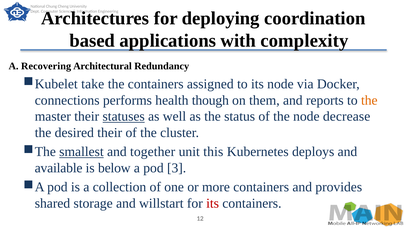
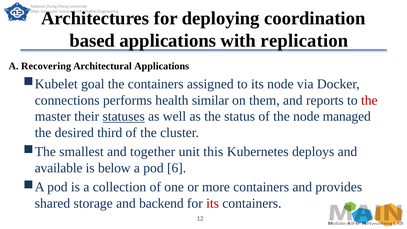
complexity: complexity -> replication (304, 41)
Architectural Redundancy: Redundancy -> Applications (162, 66)
take: take -> goal (93, 84)
though: though -> similar (210, 100)
the colour: orange -> red (369, 100)
decrease: decrease -> managed (347, 116)
desired their: their -> third (110, 133)
smallest underline: present -> none (81, 152)
3: 3 -> 6 (177, 168)
willstart: willstart -> backend (161, 203)
